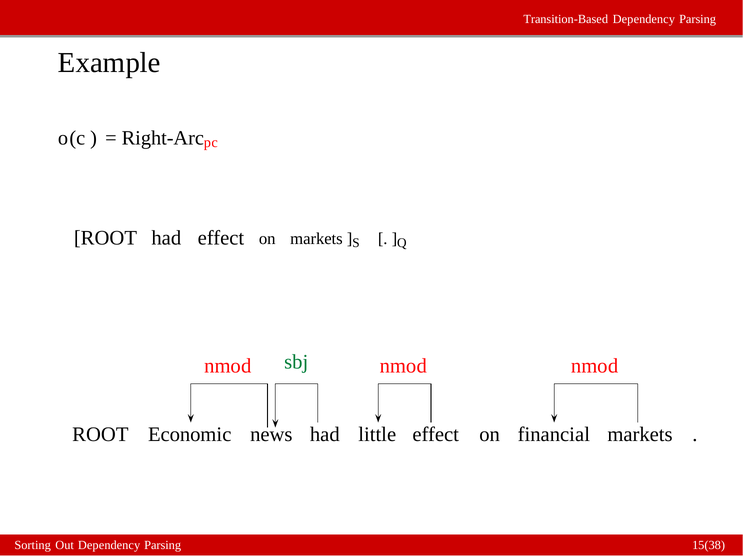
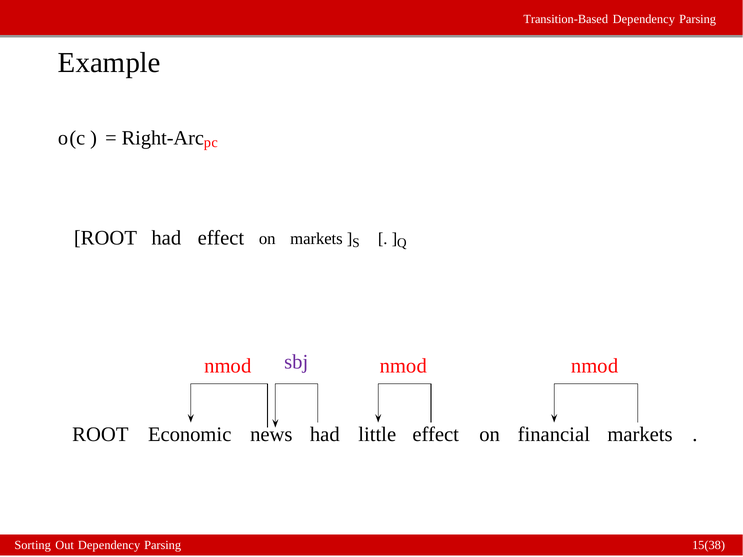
sbj colour: green -> purple (296, 362)
